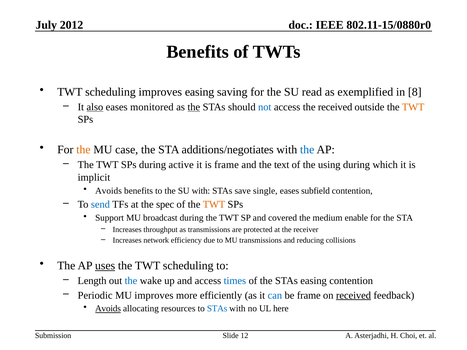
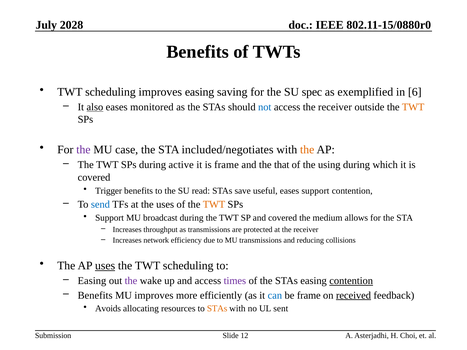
2012: 2012 -> 2028 (72, 25)
read: read -> spec (312, 92)
8: 8 -> 6 (415, 92)
the underline: present -> none (194, 107)
access the received: received -> receiver (335, 107)
the colour: orange -> purple (83, 150)
additions/negotiates: additions/negotiates -> included/negotiates (228, 150)
the colour: blue -> orange (307, 150)
text: text -> that (282, 165)
implicit: implicit -> covered (94, 177)
Avoids: Avoids -> Trigger (109, 191)
SU with: with -> read (201, 191)
single: single -> useful (265, 191)
eases subfield: subfield -> support (315, 191)
the spec: spec -> uses (165, 205)
enable: enable -> allows (356, 218)
Length: Length -> Easing (92, 281)
the colour: blue -> purple (131, 281)
times colour: blue -> purple (235, 281)
contention underline: none -> present (351, 281)
Periodic: Periodic -> Benefits (95, 295)
Avoids underline: present -> none (108, 309)
STAs colour: blue -> orange (217, 309)
here: here -> sent (281, 309)
